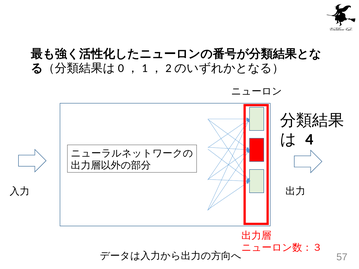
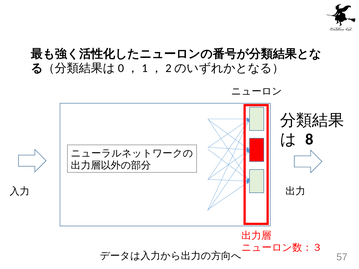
4: 4 -> 8 (309, 140)
